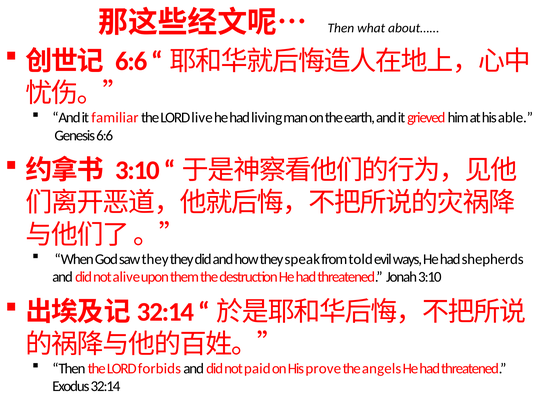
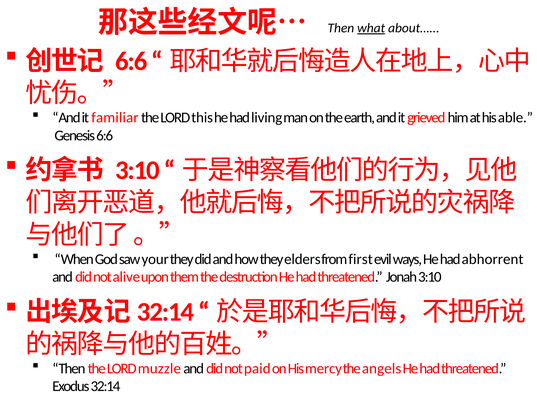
what underline: none -> present (371, 28)
live: live -> this (202, 118)
saw they: they -> your (155, 259)
speak: speak -> elders (302, 259)
told: told -> first (361, 259)
shepherds: shepherds -> abhorrent (493, 259)
forbids: forbids -> muzzle (159, 368)
prove: prove -> mercy (323, 368)
